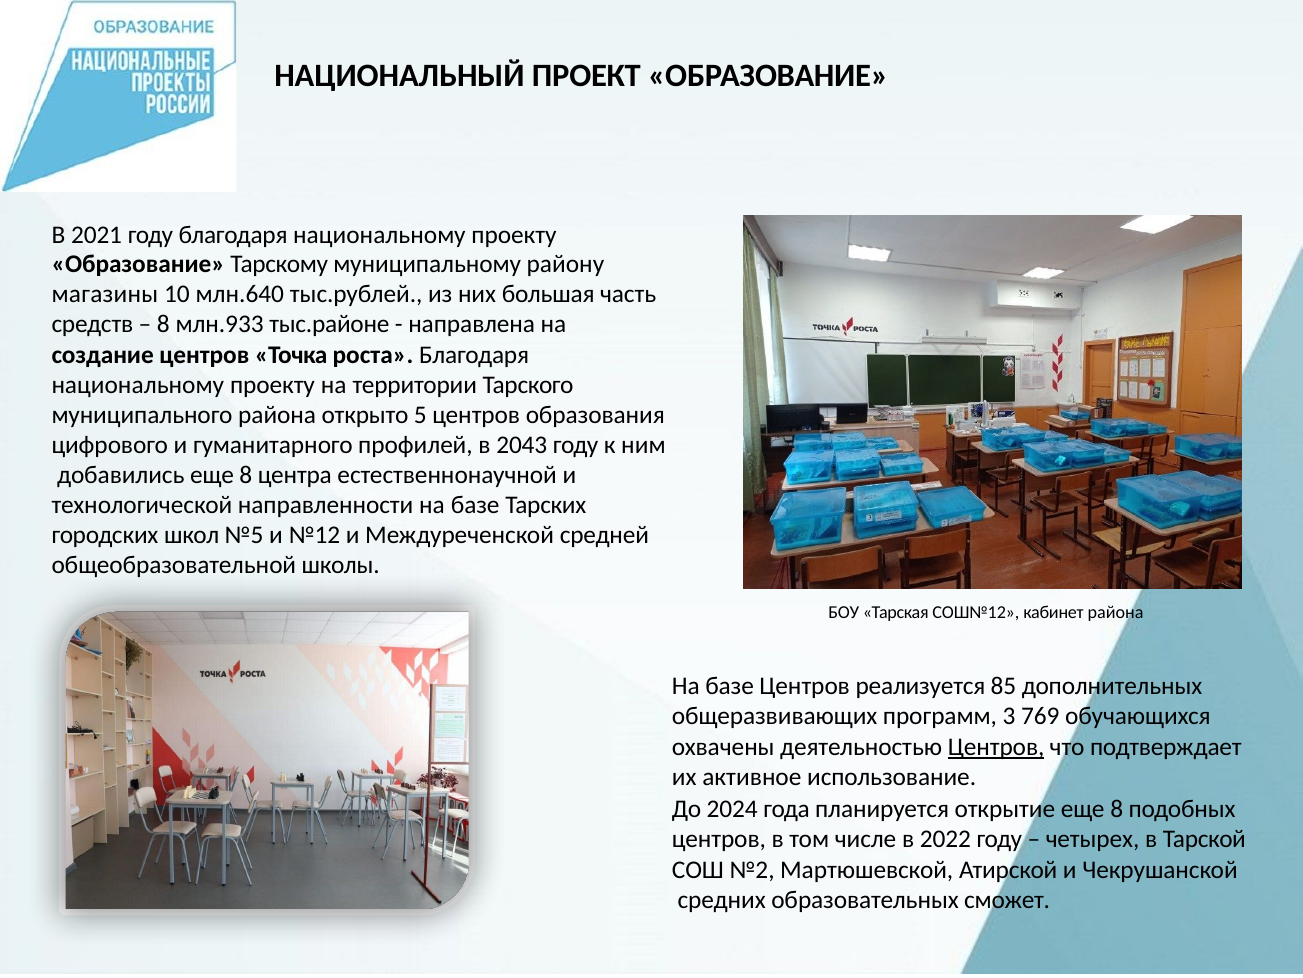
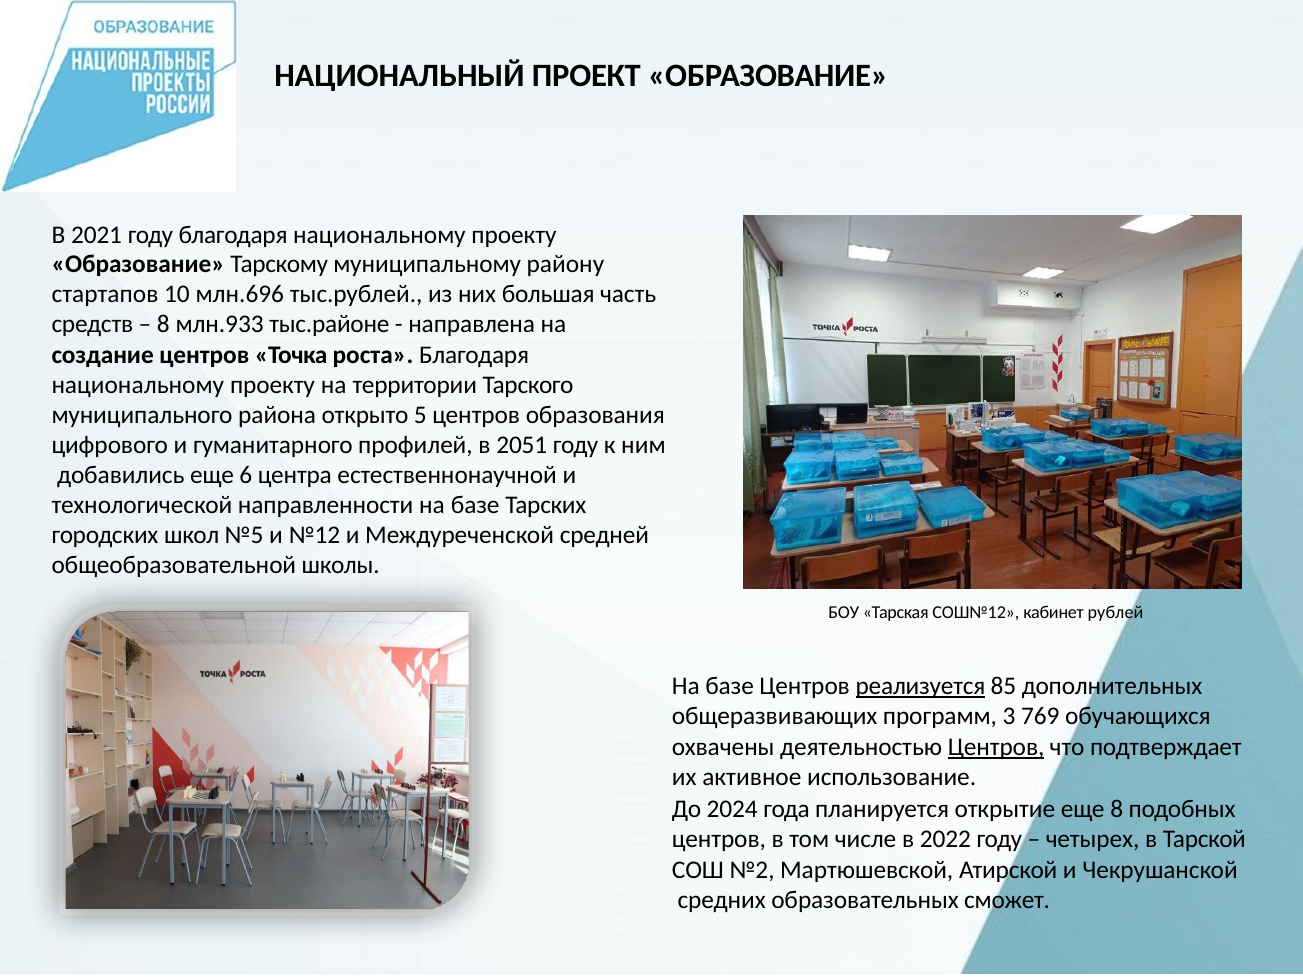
магазины: магазины -> стартапов (105, 294)
млн.640: млн.640 -> млн.696 (240, 294)
2043: 2043 -> 2051 (522, 445)
добавились еще 8: 8 -> 6 (246, 475)
кабинет района: района -> рублей (1116, 612)
реализуется underline: none -> present (920, 686)
